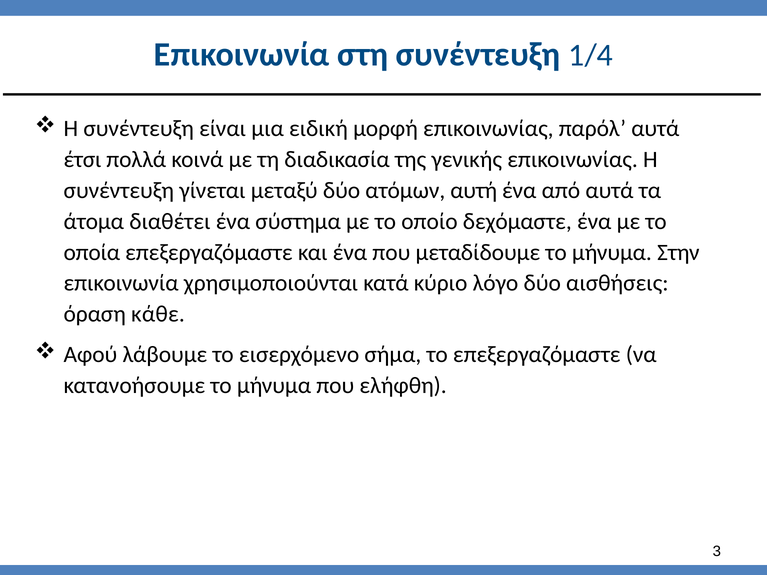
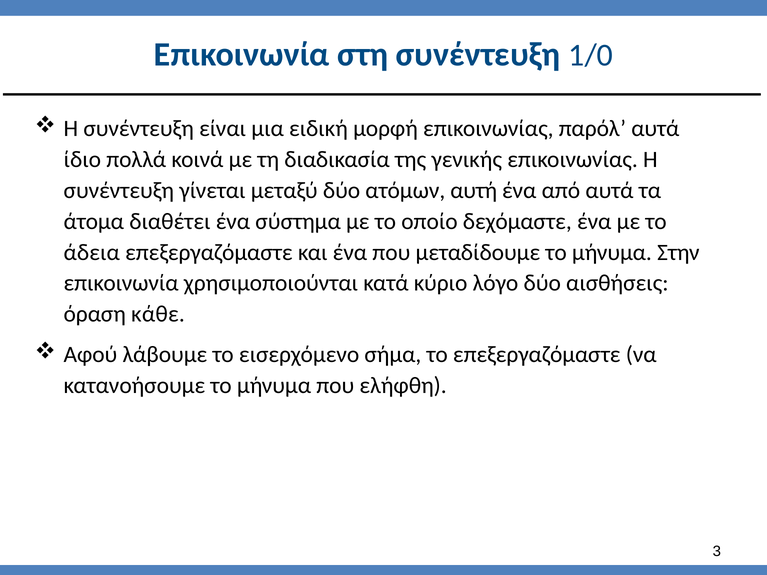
1/4: 1/4 -> 1/0 (591, 55)
έτσι: έτσι -> ίδιο (82, 160)
οποία: οποία -> άδεια (92, 252)
